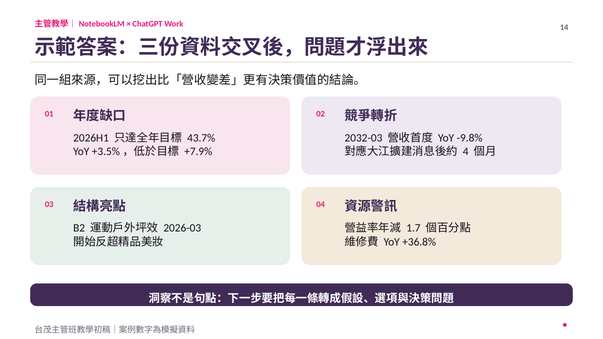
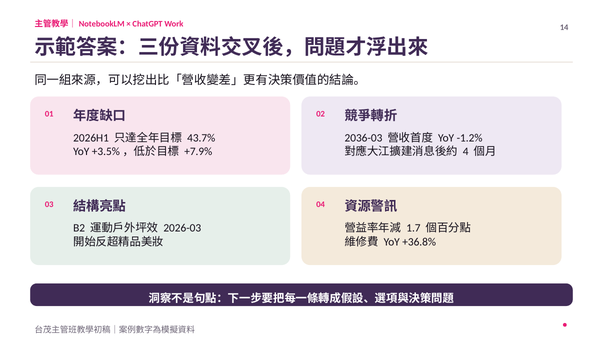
2032-03: 2032-03 -> 2036-03 (363, 138)
-9.8%: -9.8% -> -1.2% (470, 138)
